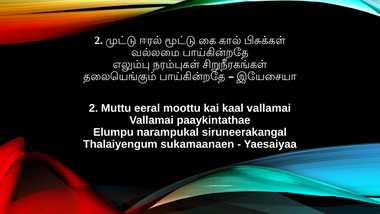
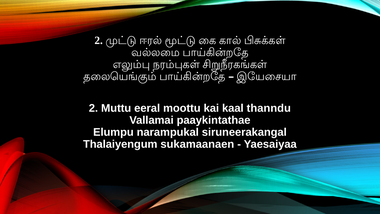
kaal vallamai: vallamai -> thanndu (269, 108)
